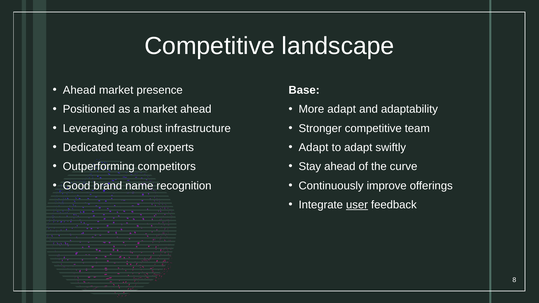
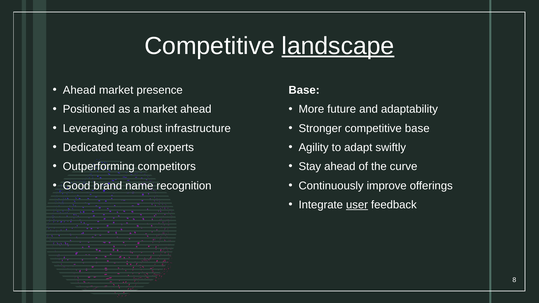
landscape underline: none -> present (338, 46)
More adapt: adapt -> future (342, 109)
competitive team: team -> base (417, 128)
Adapt: Adapt -> Agility (314, 148)
